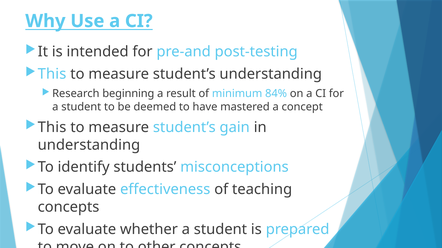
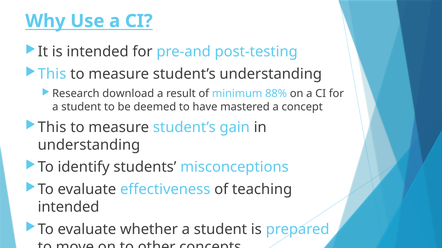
beginning: beginning -> download (128, 94)
84%: 84% -> 88% (276, 94)
concepts: concepts -> intended (69, 207)
